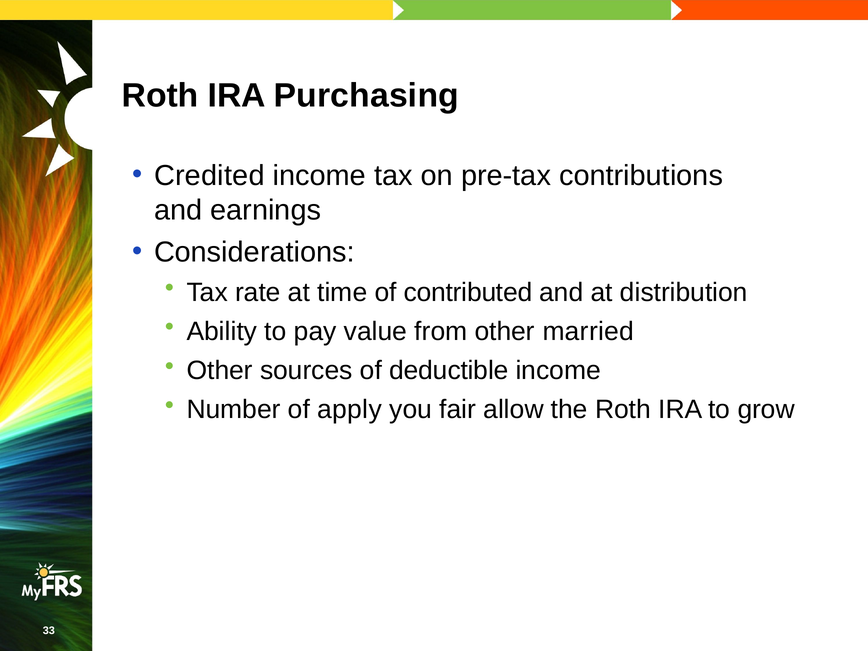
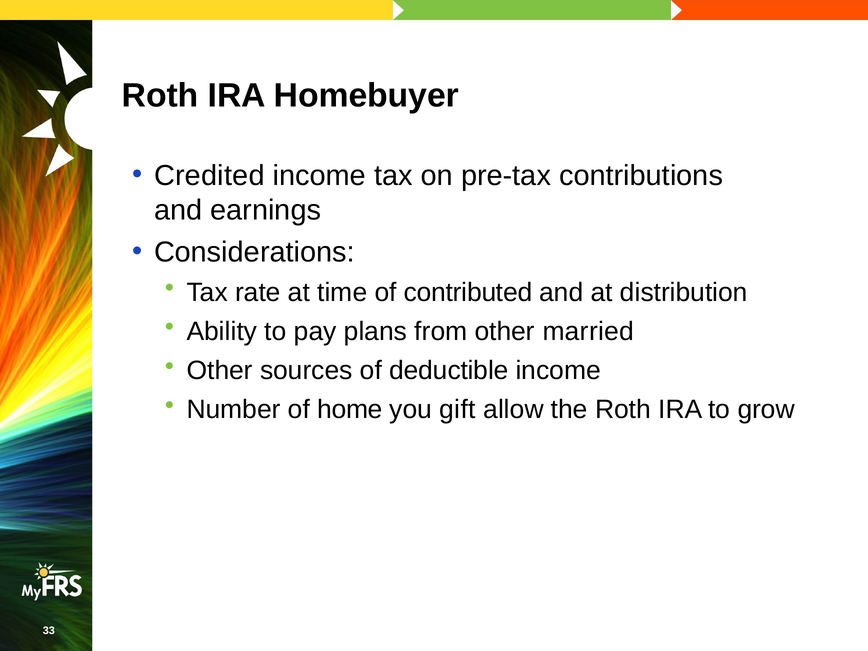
Purchasing: Purchasing -> Homebuyer (366, 95)
value: value -> plans (376, 332)
apply: apply -> home (350, 410)
fair: fair -> gift (458, 410)
